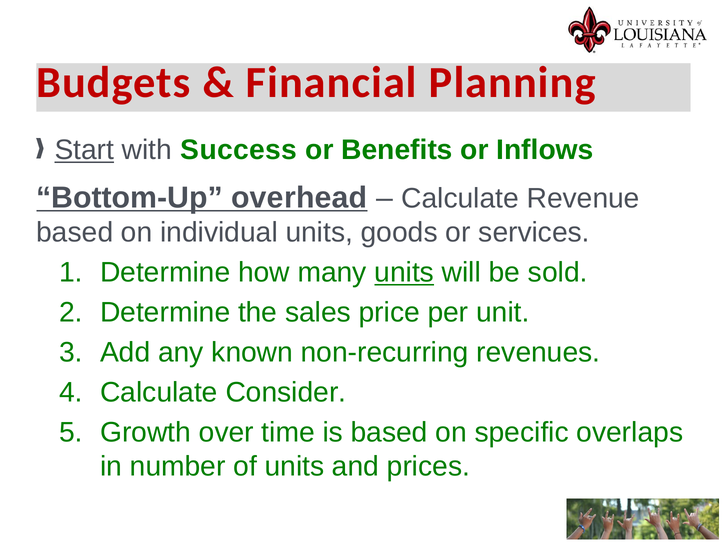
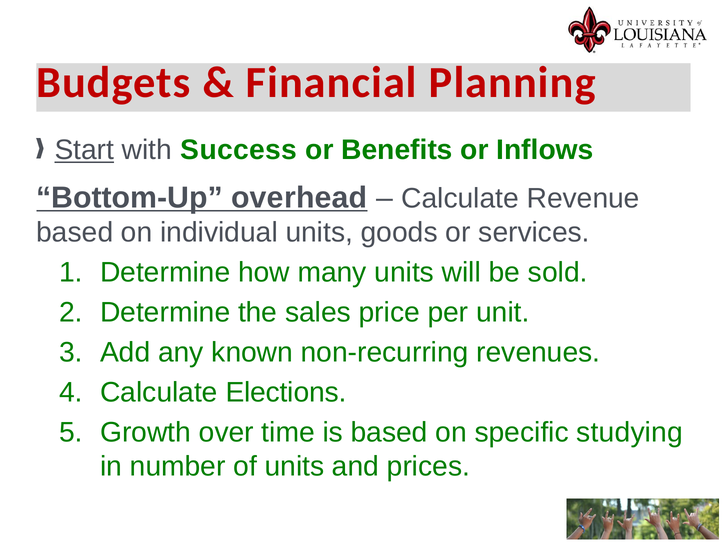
units underline: present -> none (404, 273)
Consider: Consider -> Elections (286, 393)
overlaps: overlaps -> studying (630, 433)
